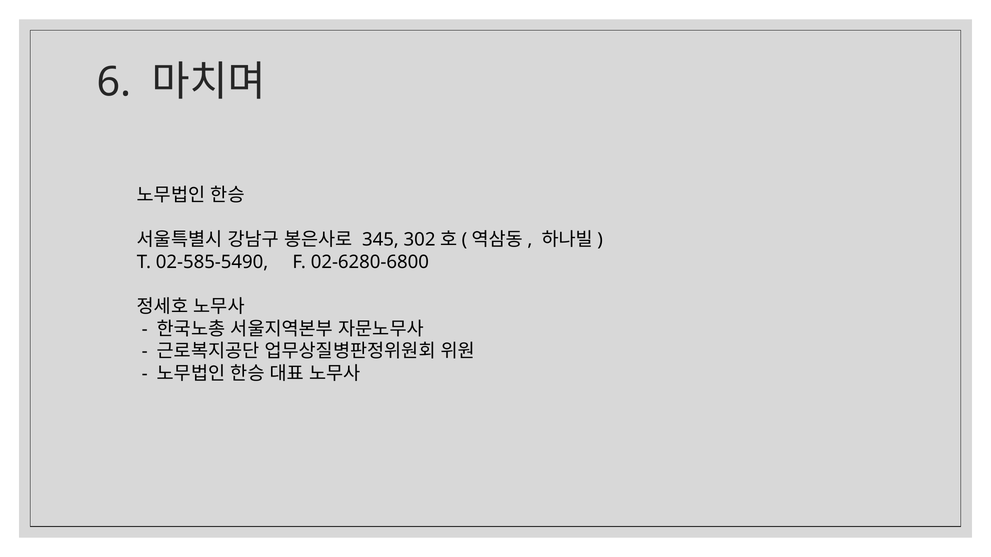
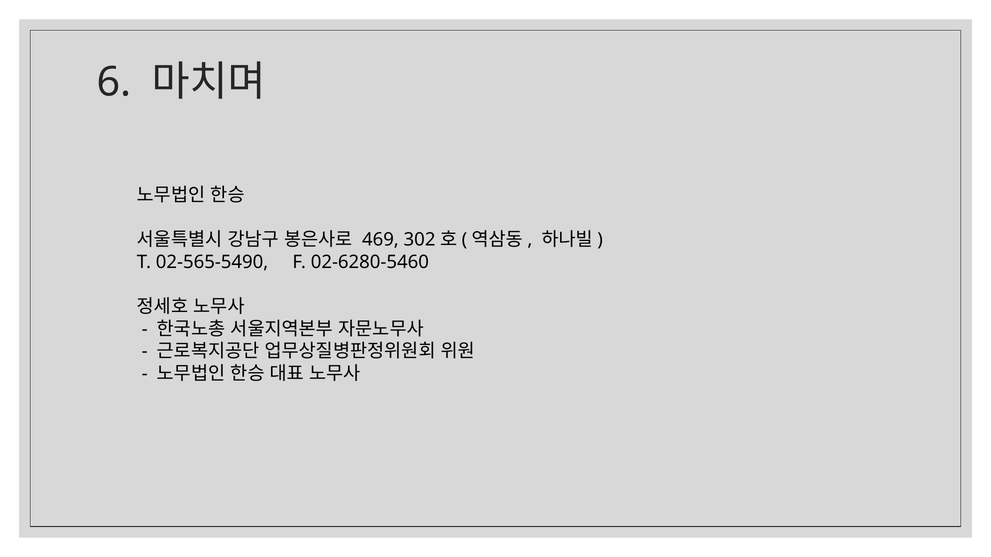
345: 345 -> 469 (380, 240)
02-585-5490: 02-585-5490 -> 02-565-5490 (212, 262)
02-6280-6800: 02-6280-6800 -> 02-6280-5460 (370, 262)
